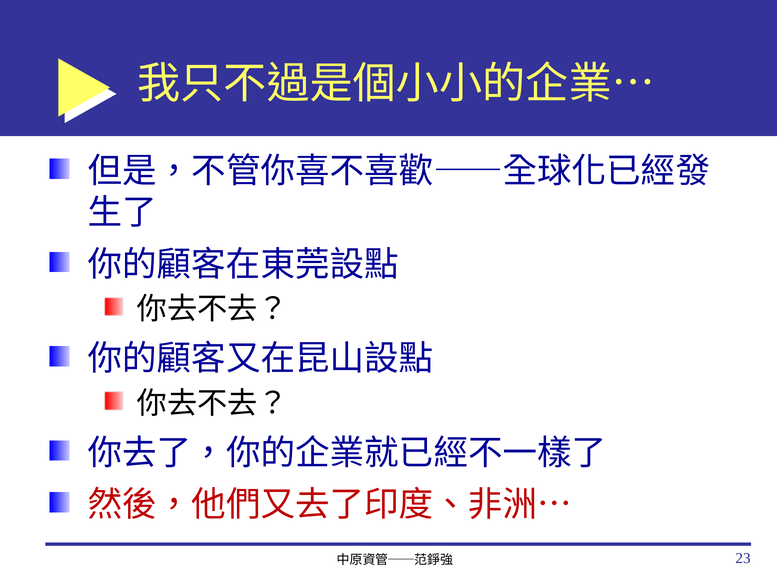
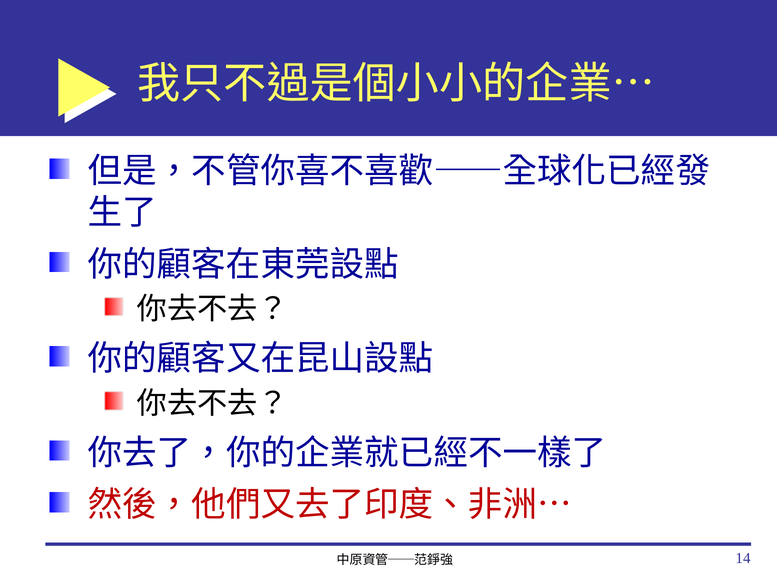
23: 23 -> 14 (743, 558)
